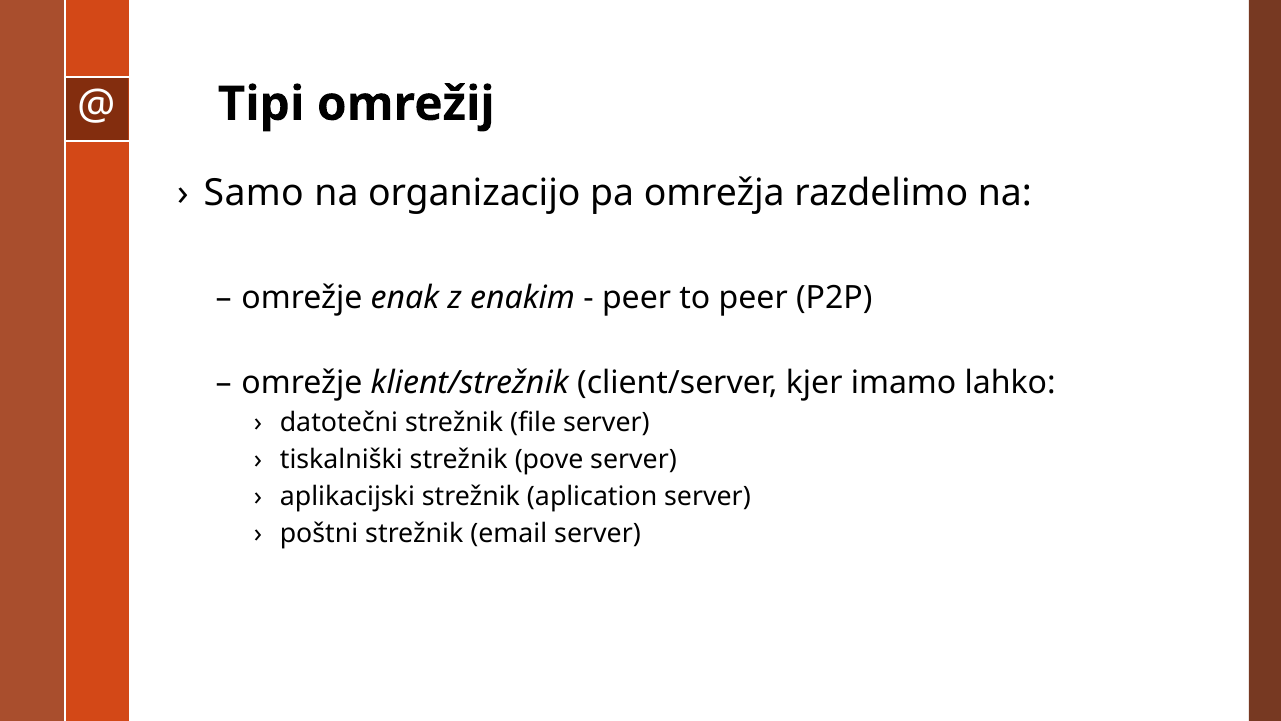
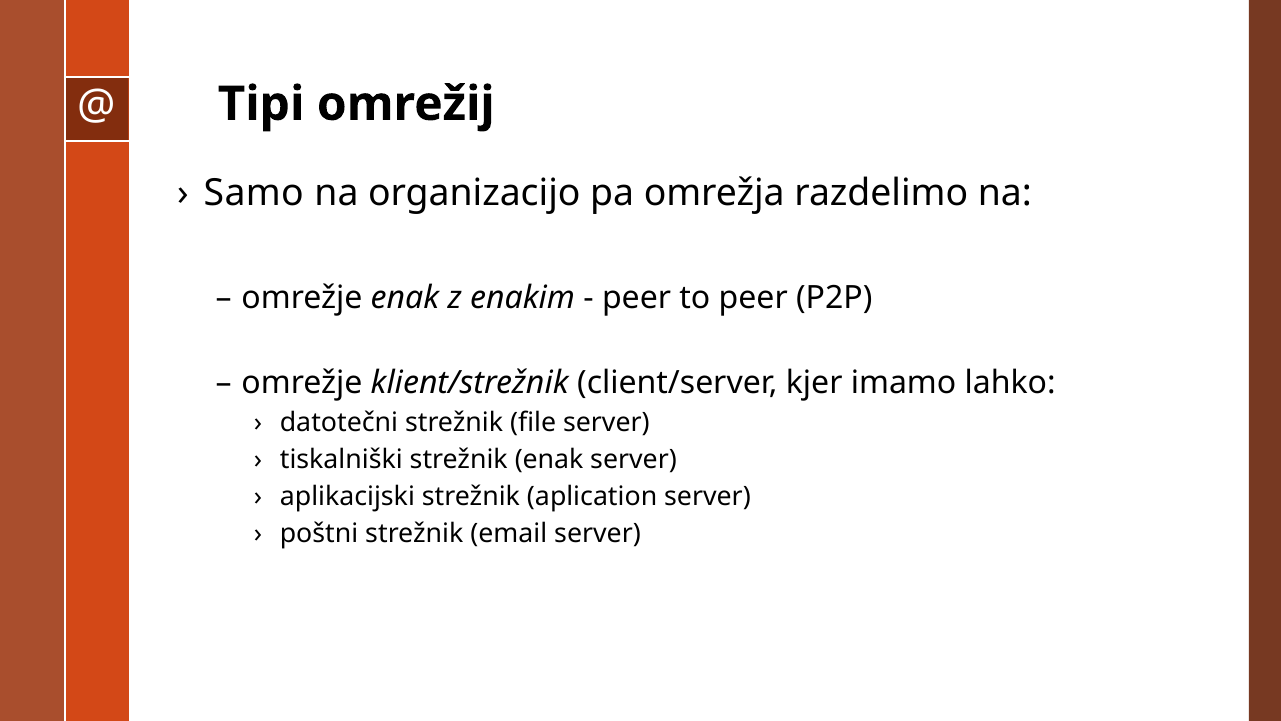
strežnik pove: pove -> enak (549, 459)
